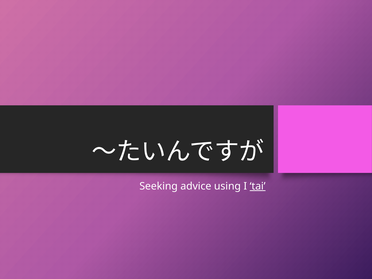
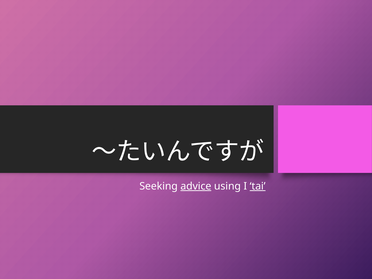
advice underline: none -> present (196, 186)
